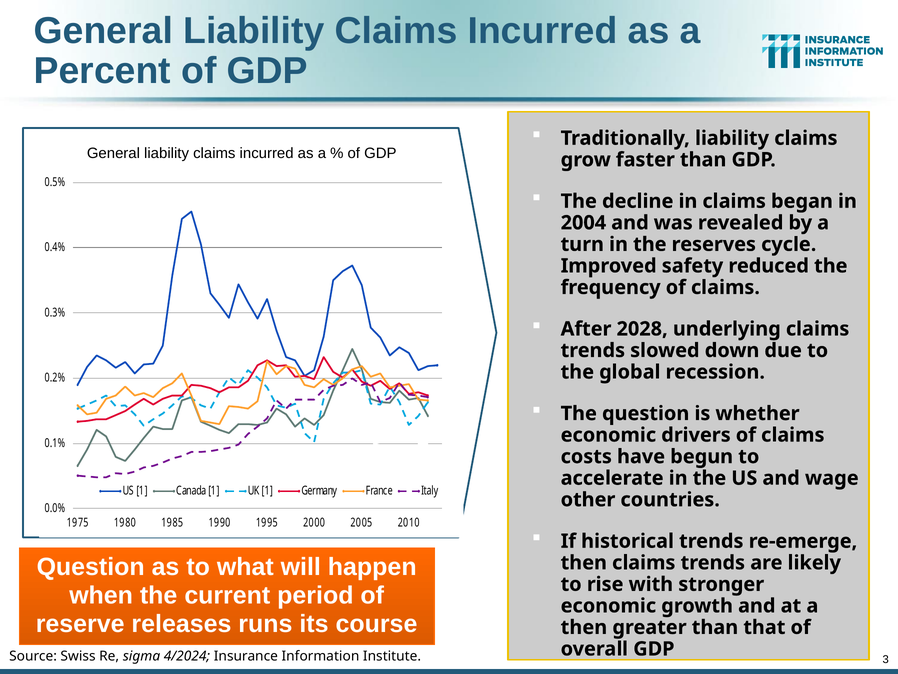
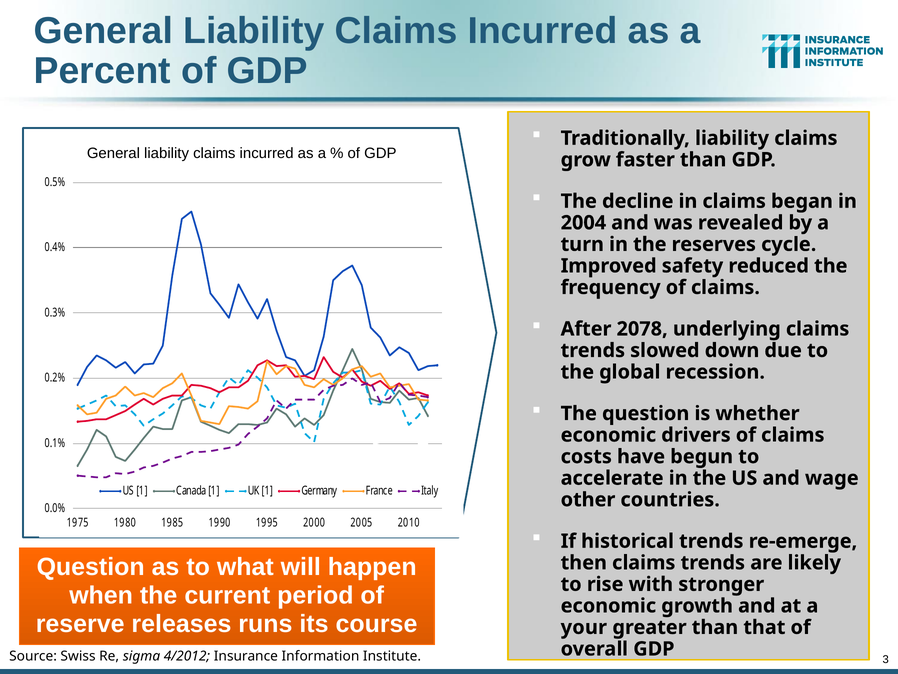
2028: 2028 -> 2078 (642, 329)
then: then -> your (584, 627)
4/2024: 4/2024 -> 4/2012 (187, 656)
